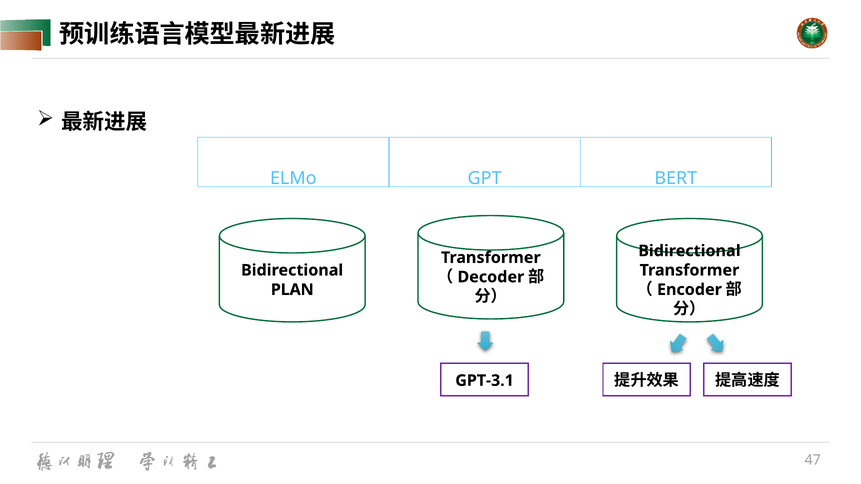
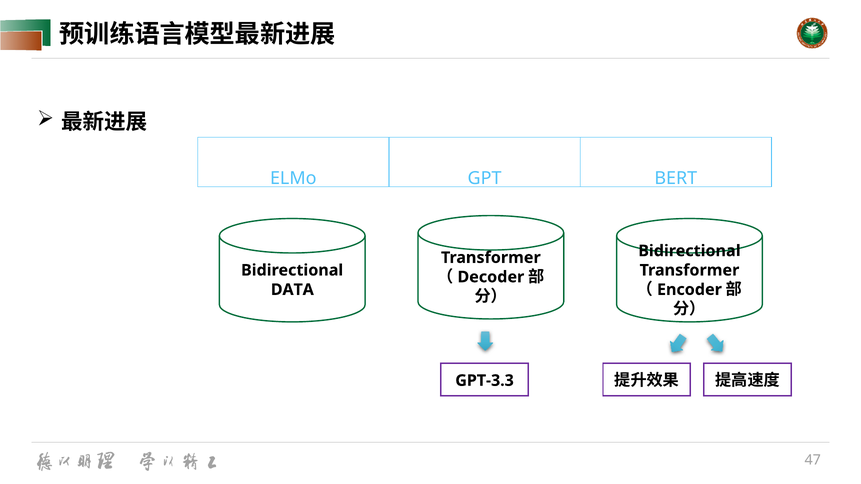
PLAN: PLAN -> DATA (292, 290)
GPT-3.1: GPT-3.1 -> GPT-3.3 (485, 381)
